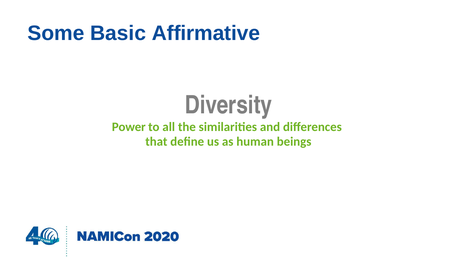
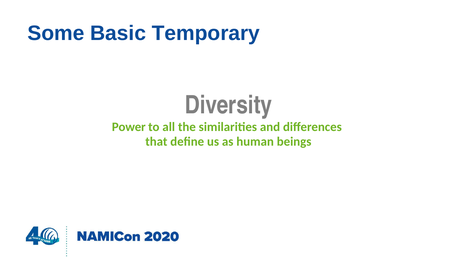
Affirmative: Affirmative -> Temporary (206, 33)
